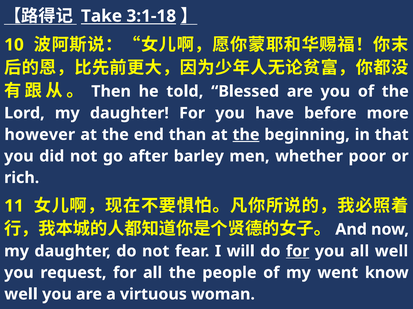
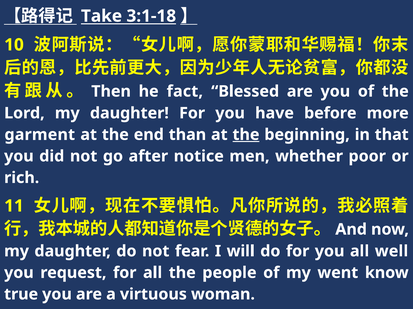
told: told -> fact (185, 92)
however: however -> garment (40, 135)
barley: barley -> notice (199, 157)
for underline: present -> none (298, 252)
well: well -> true (21, 295)
